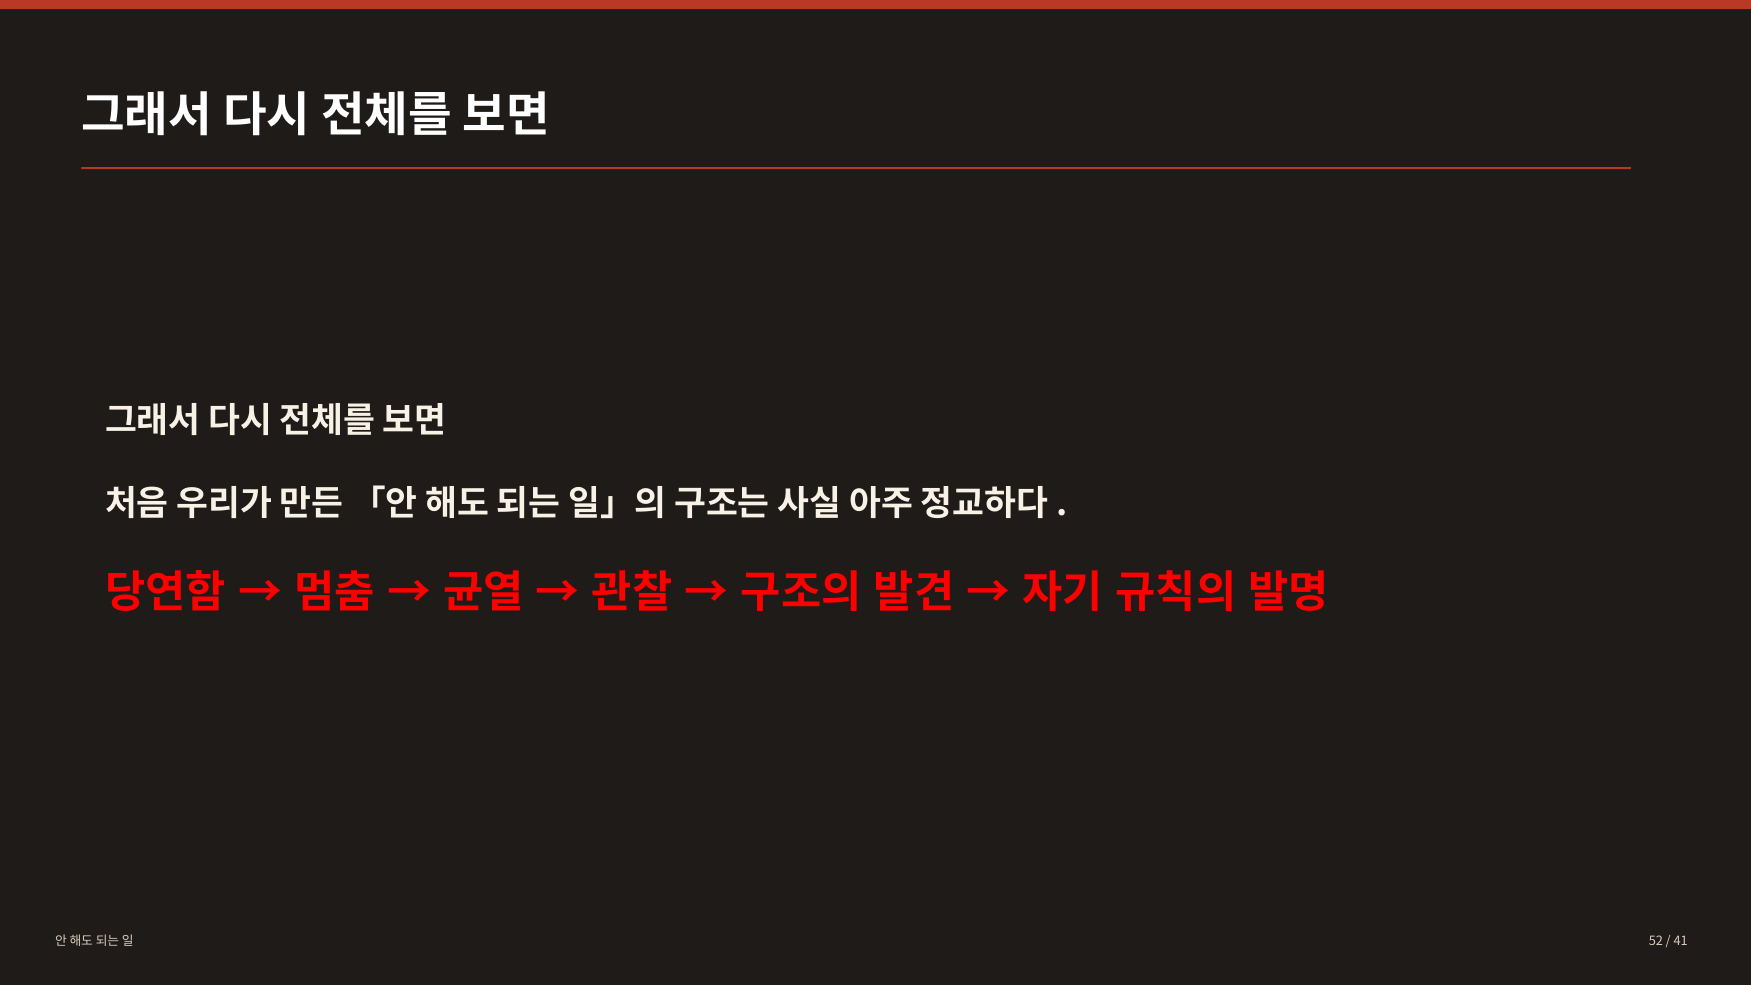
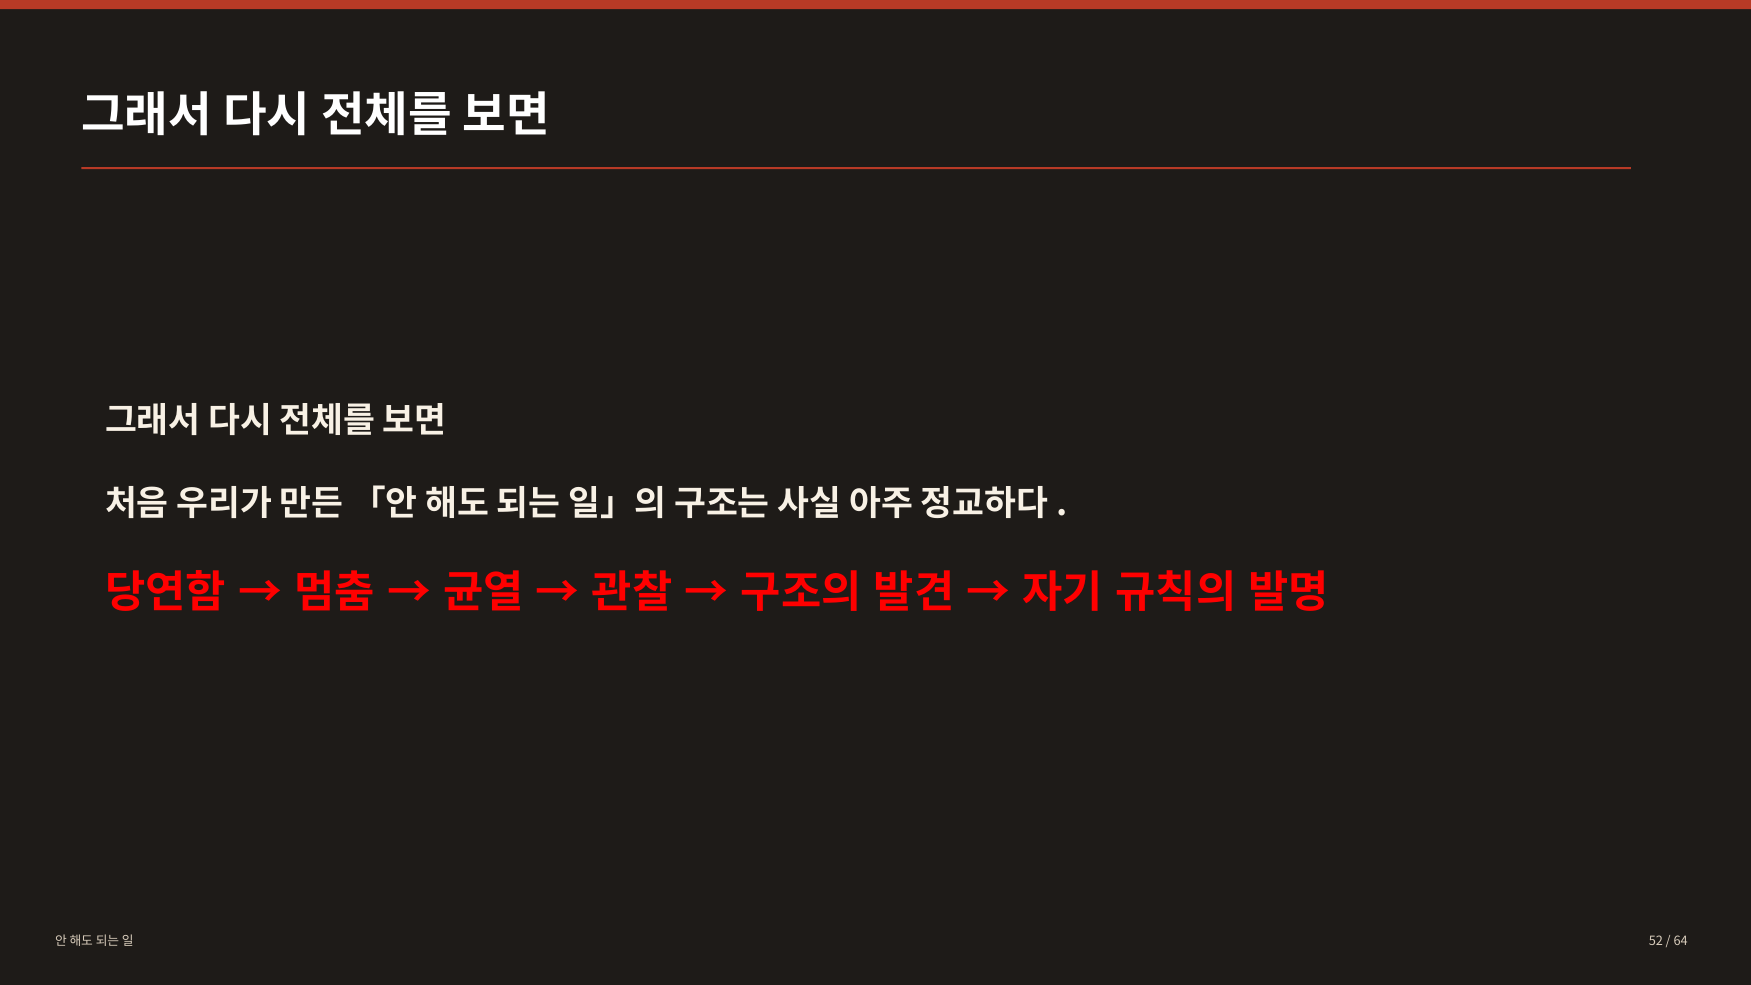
41: 41 -> 64 (1681, 941)
